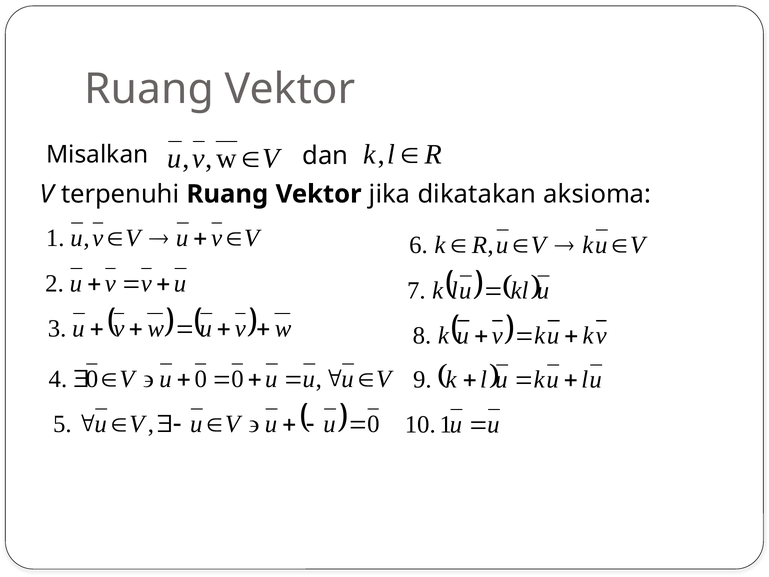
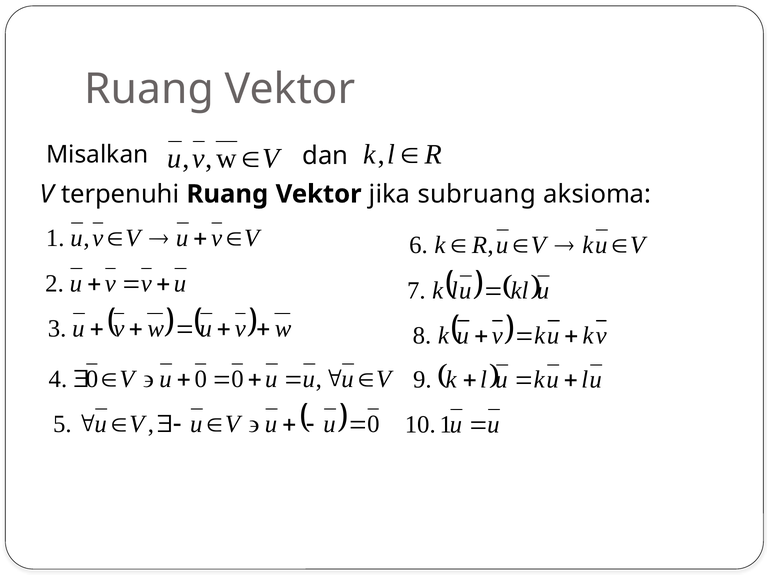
dikatakan: dikatakan -> subruang (477, 194)
